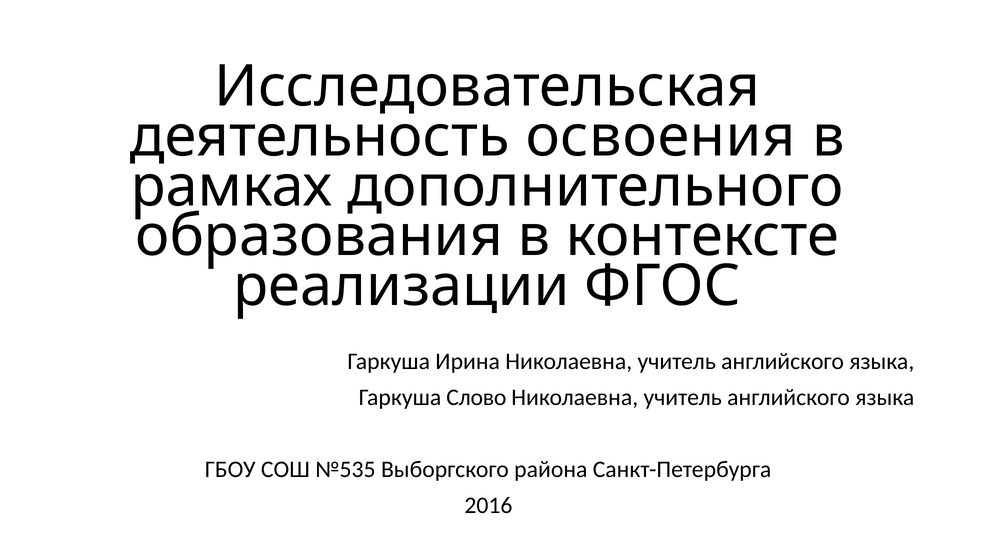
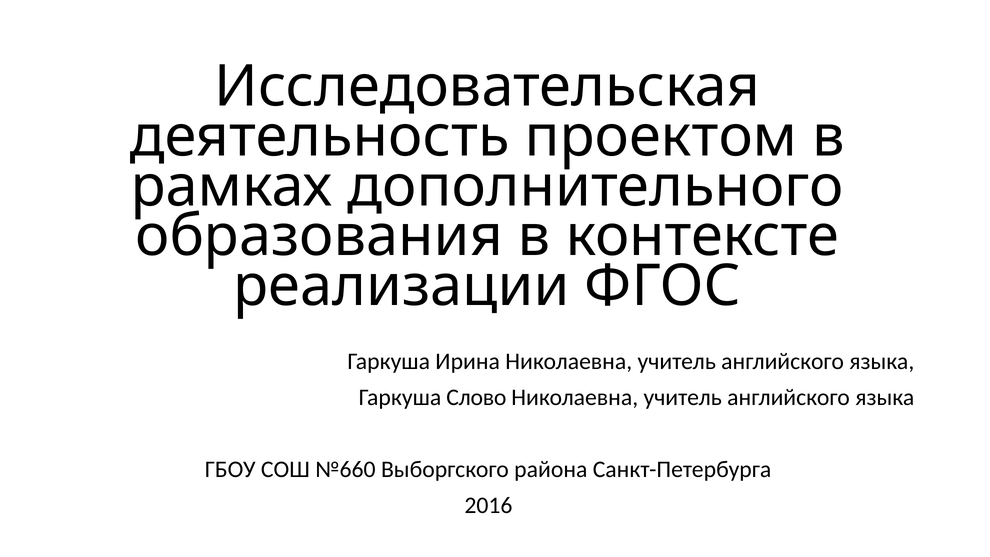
освоения: освоения -> проектом (661, 137)
№535: №535 -> №660 (345, 469)
